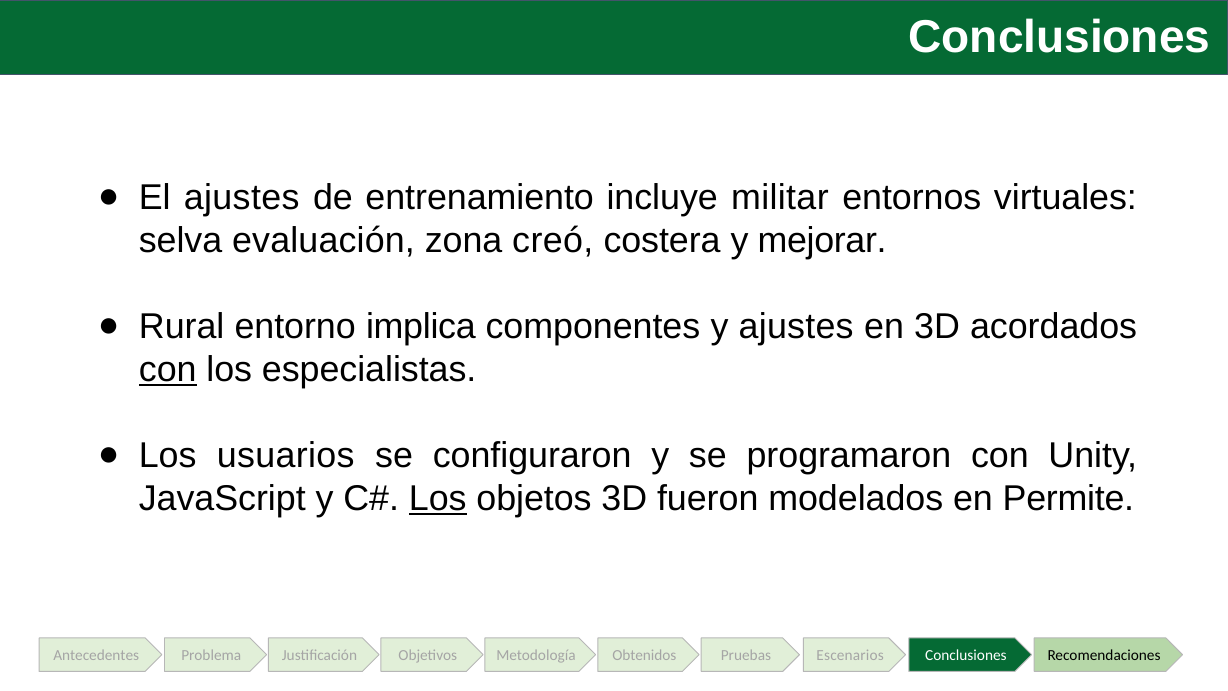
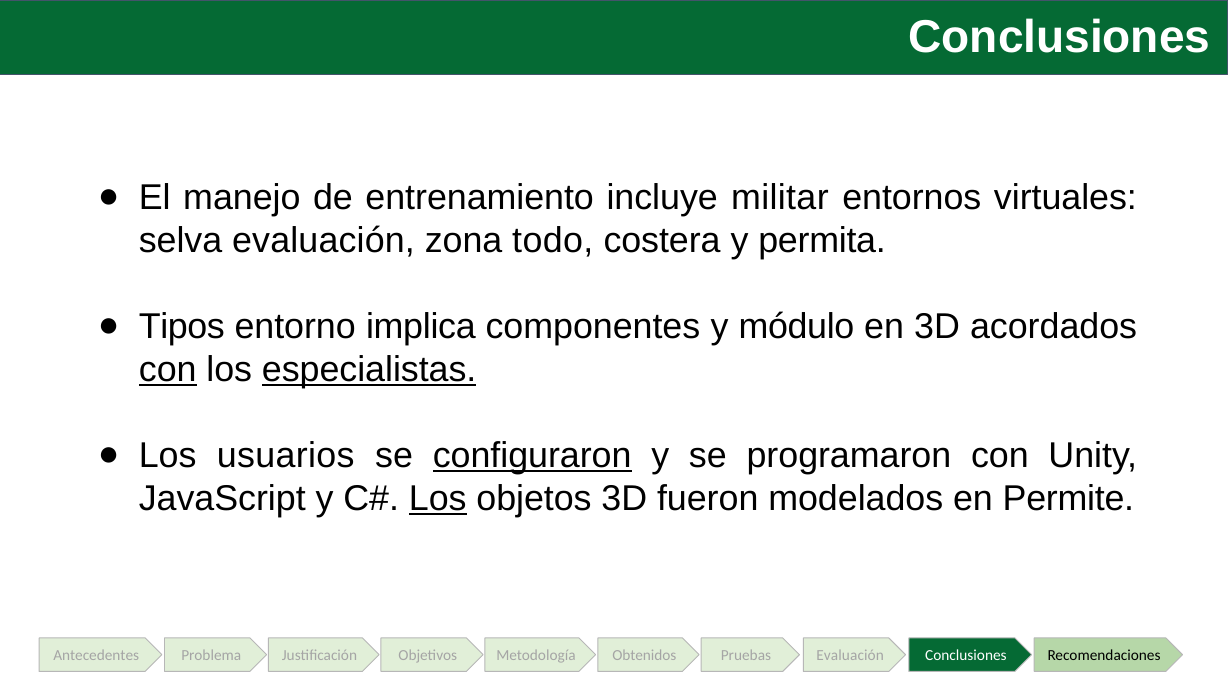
El ajustes: ajustes -> manejo (242, 197)
creó: creó -> todo (553, 240)
mejorar: mejorar -> permita (822, 240)
Rural: Rural -> Tipos (182, 326)
y ajustes: ajustes -> módulo (796, 326)
especialistas underline: none -> present (369, 369)
configuraron underline: none -> present (532, 455)
Pruebas Escenarios: Escenarios -> Evaluación (850, 655)
